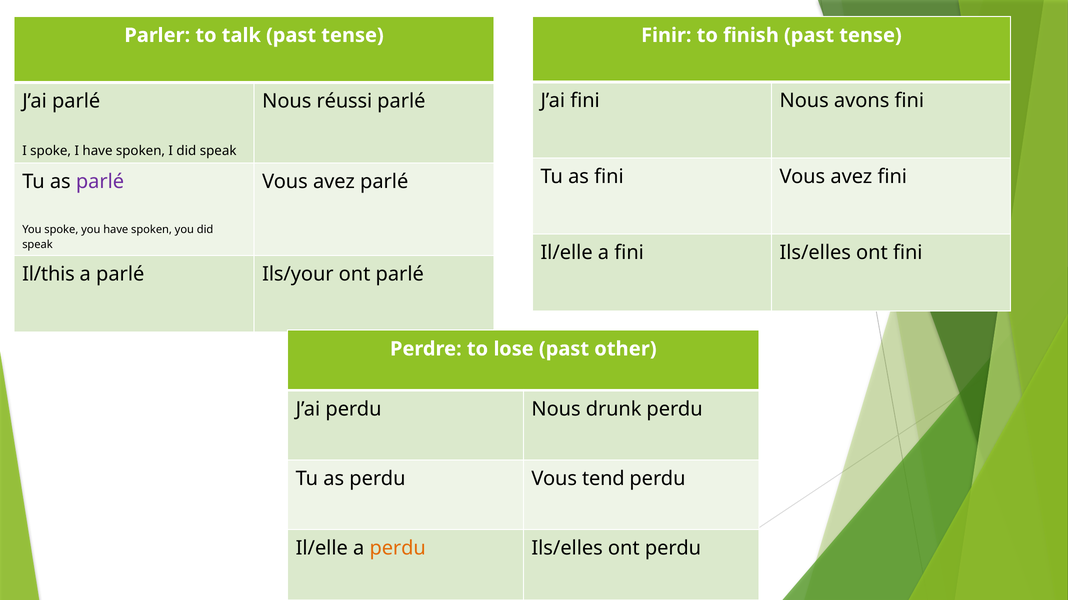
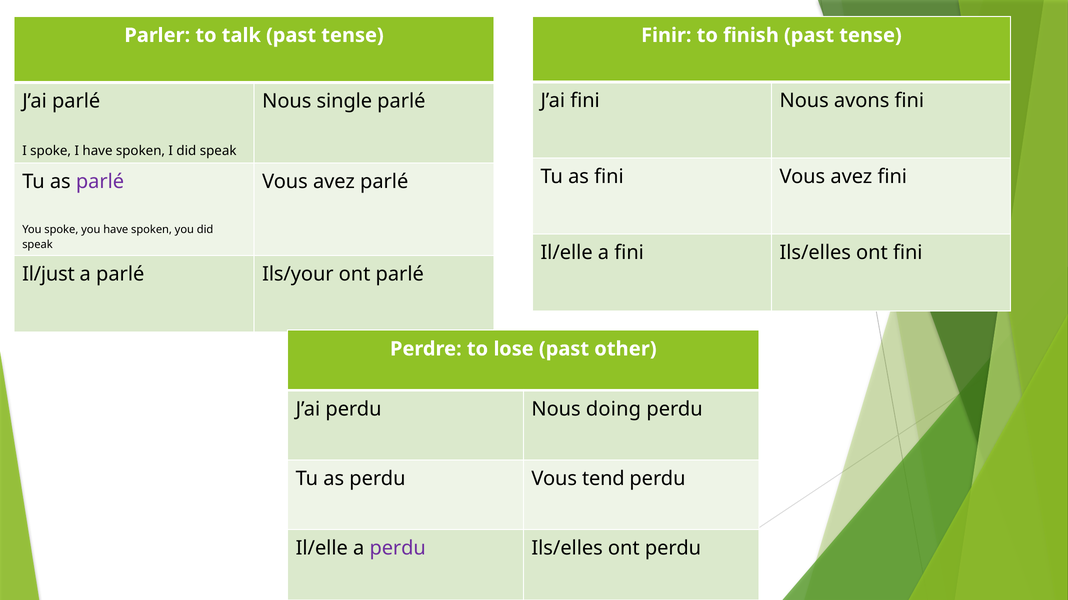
réussi: réussi -> single (344, 101)
Il/this: Il/this -> Il/just (48, 275)
drunk: drunk -> doing (614, 409)
perdu colour: orange -> purple (398, 549)
